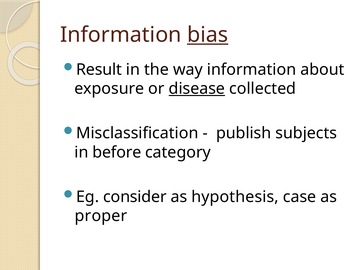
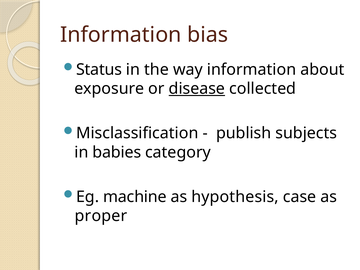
bias underline: present -> none (208, 35)
Result: Result -> Status (99, 69)
before: before -> babies (117, 152)
consider: consider -> machine (135, 197)
